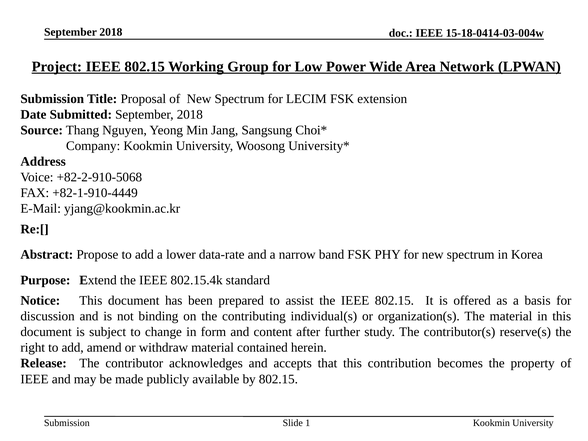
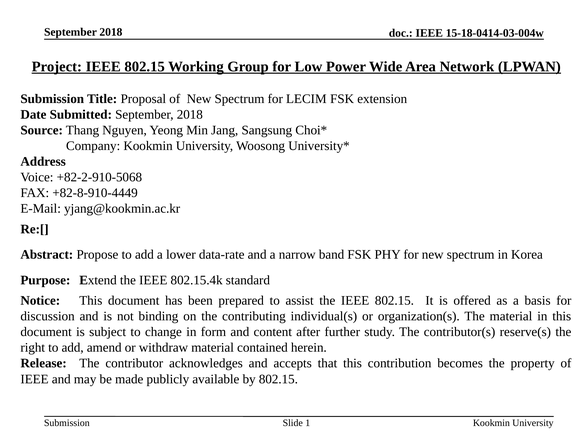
+82-1-910-4449: +82-1-910-4449 -> +82-8-910-4449 (95, 193)
